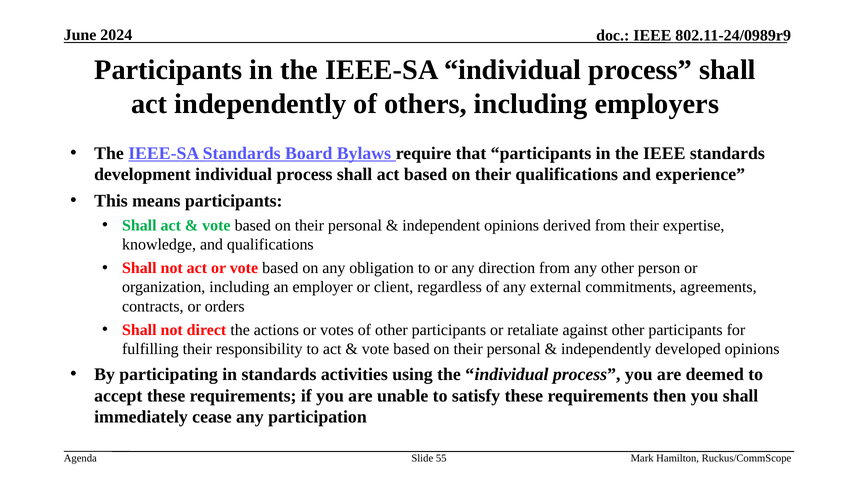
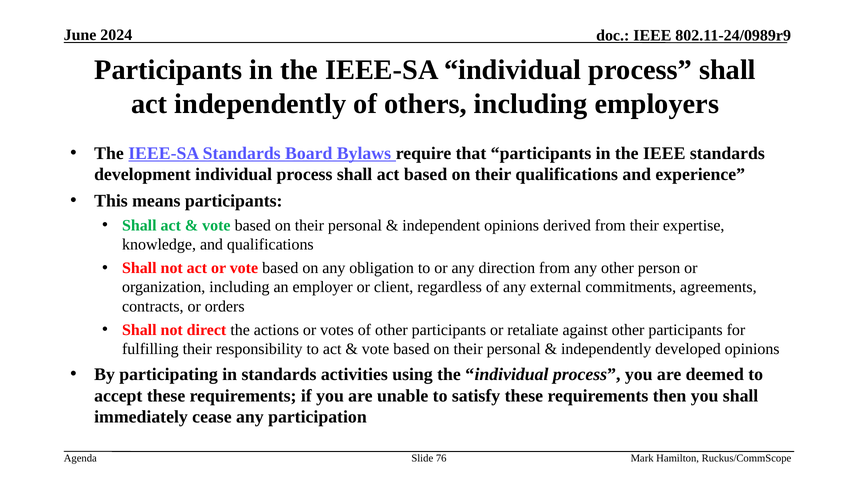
55: 55 -> 76 (441, 459)
